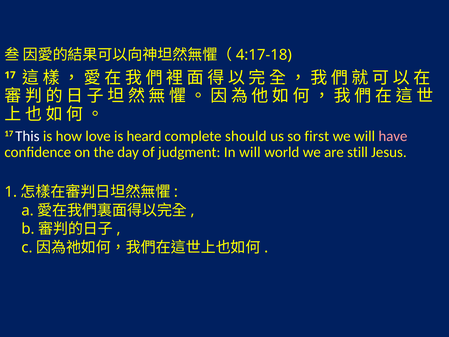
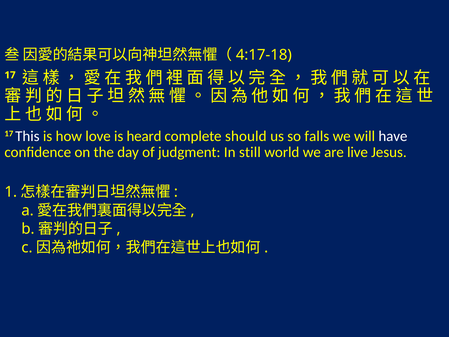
first: first -> falls (317, 136)
have colour: pink -> white (393, 136)
In will: will -> still (250, 152)
still: still -> live (358, 152)
